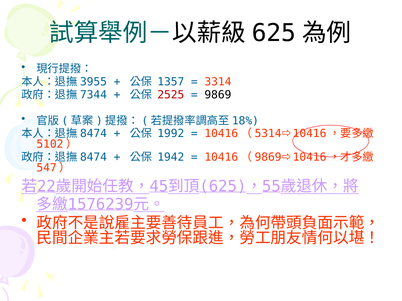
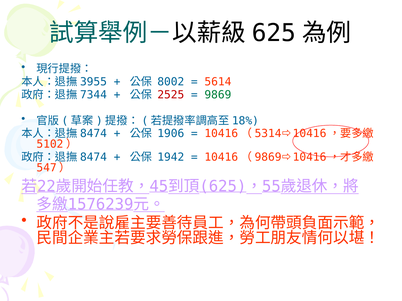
1357: 1357 -> 8002 (171, 82)
3314: 3314 -> 5614 (218, 82)
9869 colour: black -> green (218, 95)
1992: 1992 -> 1906 (171, 134)
